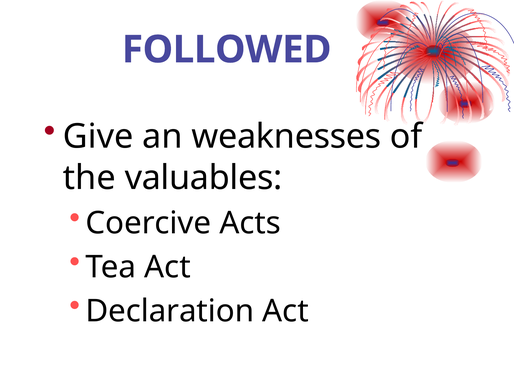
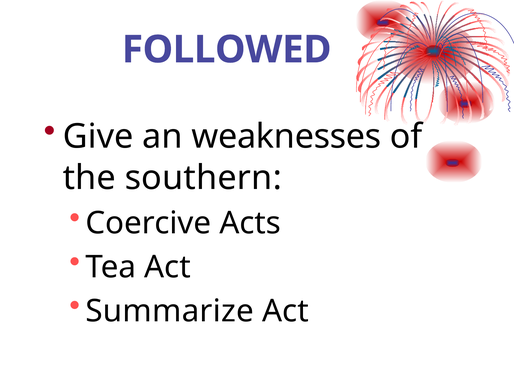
valuables: valuables -> southern (203, 178)
Declaration: Declaration -> Summarize (170, 311)
